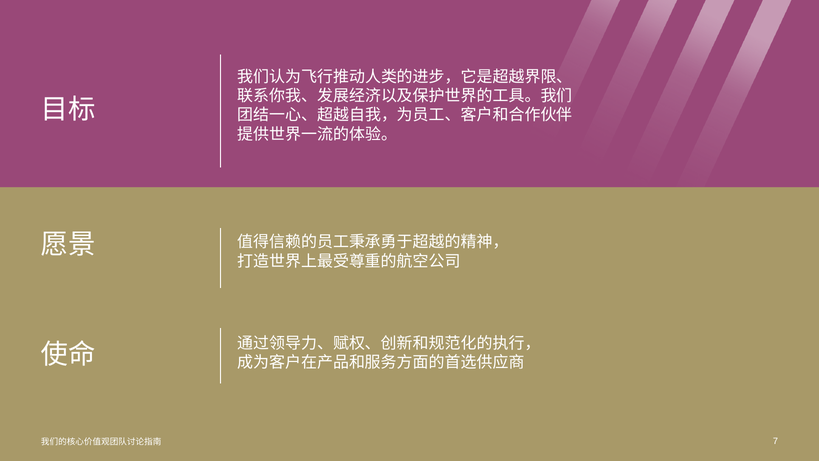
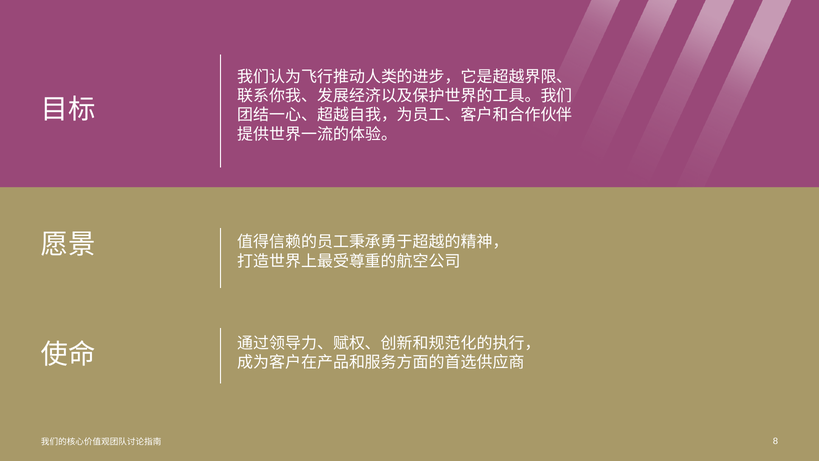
7: 7 -> 8 (776, 441)
